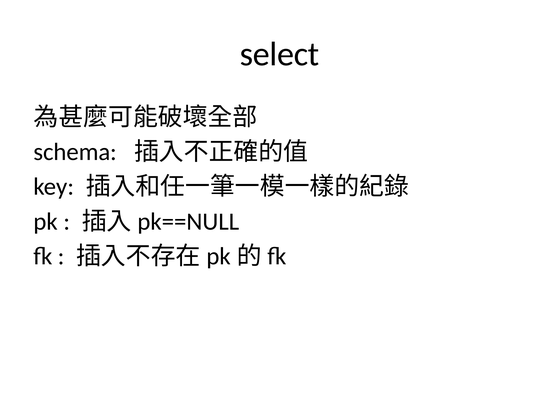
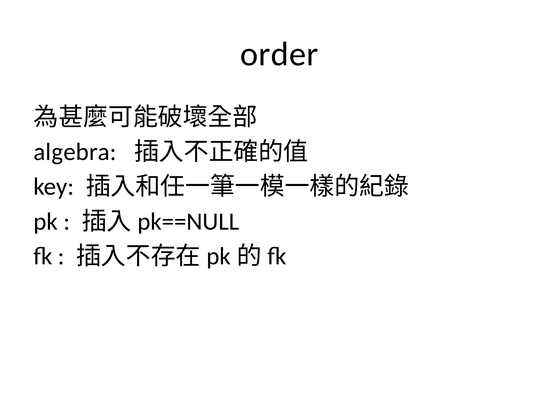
select: select -> order (279, 54)
schema: schema -> algebra (75, 152)
